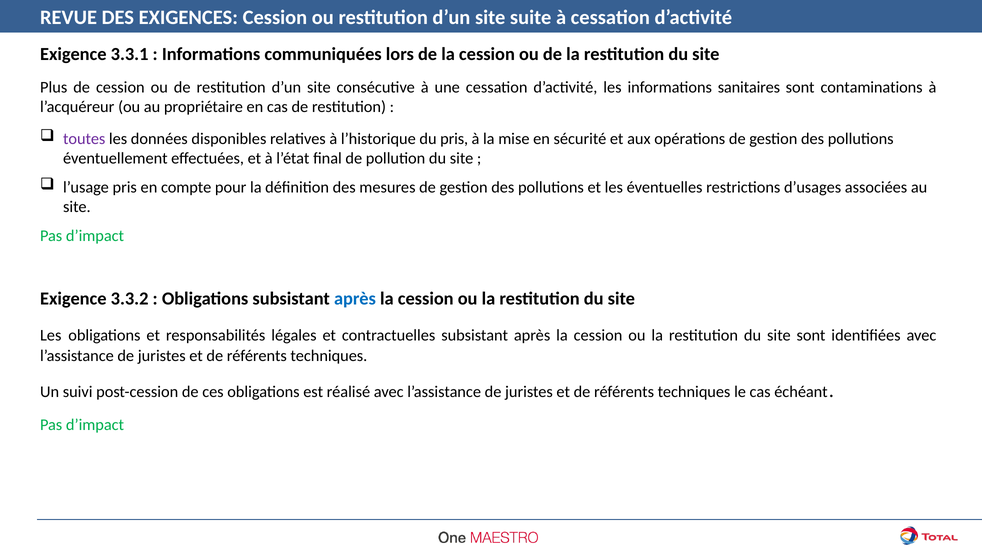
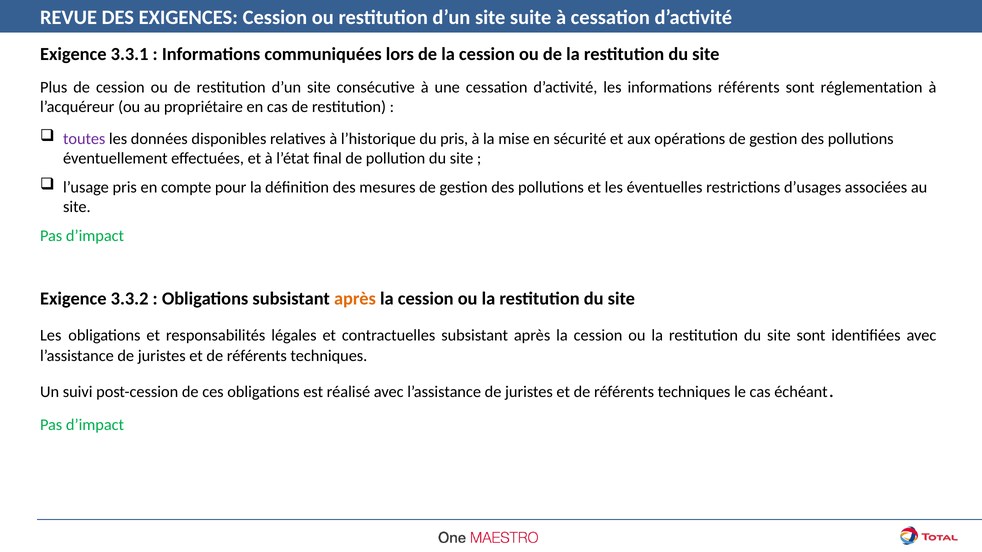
informations sanitaires: sanitaires -> référents (749, 87)
contaminations: contaminations -> réglementation (872, 87)
après colour: blue -> orange (355, 299)
